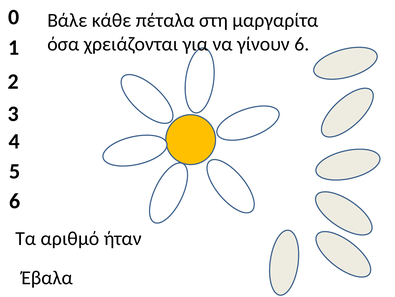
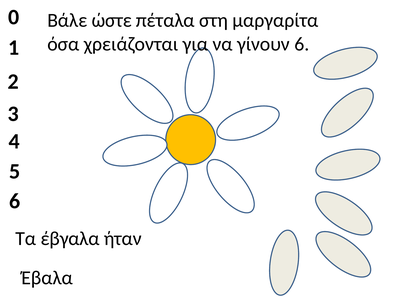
κάθε: κάθε -> ώστε (112, 20)
αριθμό: αριθμό -> έβγαλα (70, 238)
